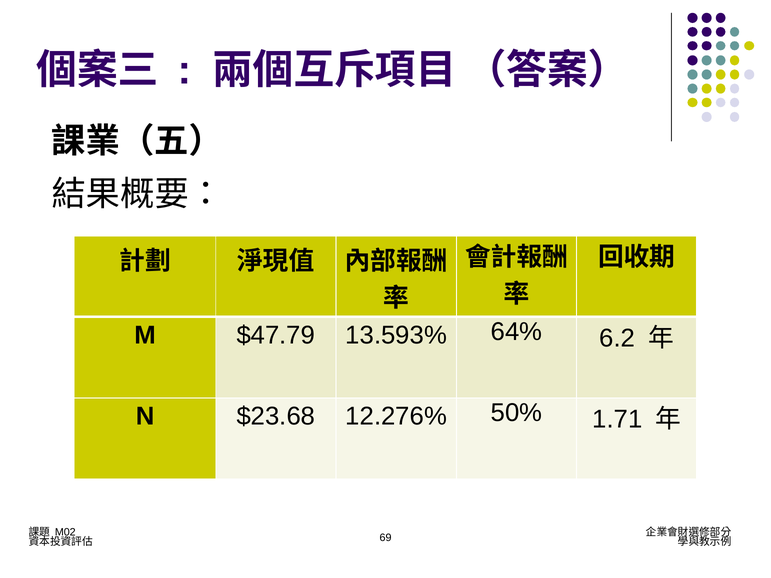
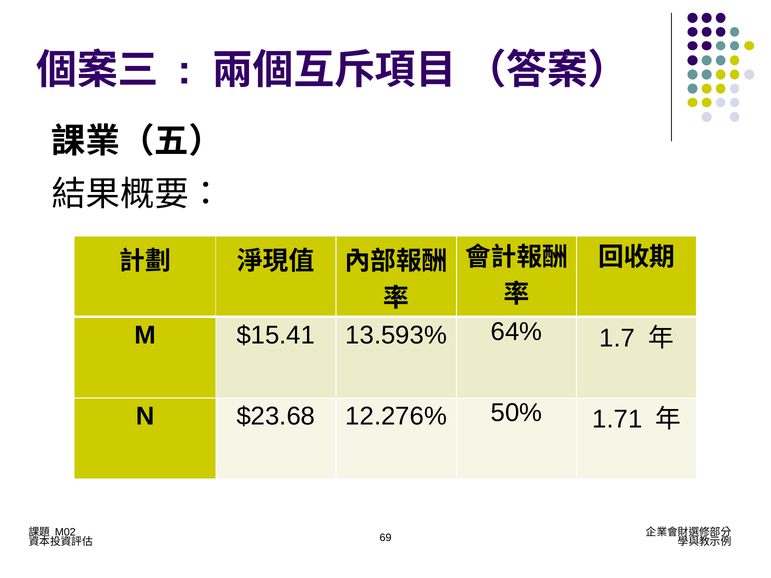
$47.79: $47.79 -> $15.41 (276, 336)
6.2: 6.2 -> 1.7 (617, 338)
